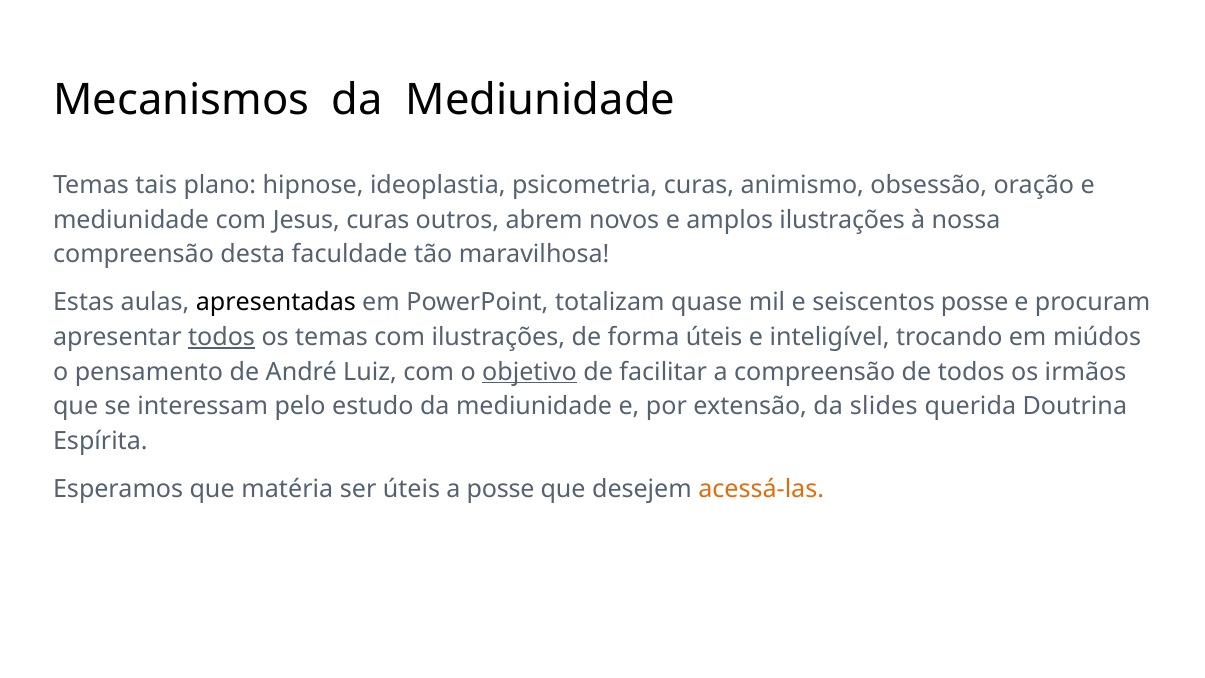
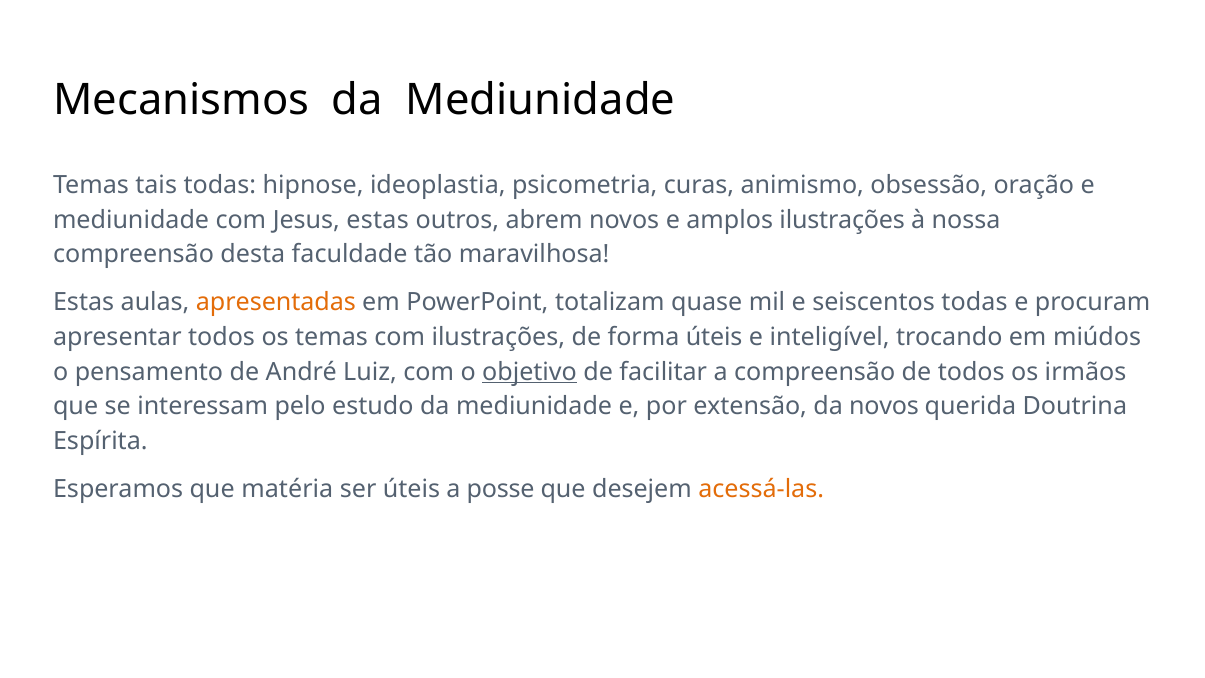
tais plano: plano -> todas (220, 185)
Jesus curas: curas -> estas (378, 220)
apresentadas colour: black -> orange (276, 303)
seiscentos posse: posse -> todas (975, 303)
todos underline: present -> none (222, 337)
da slides: slides -> novos (884, 406)
